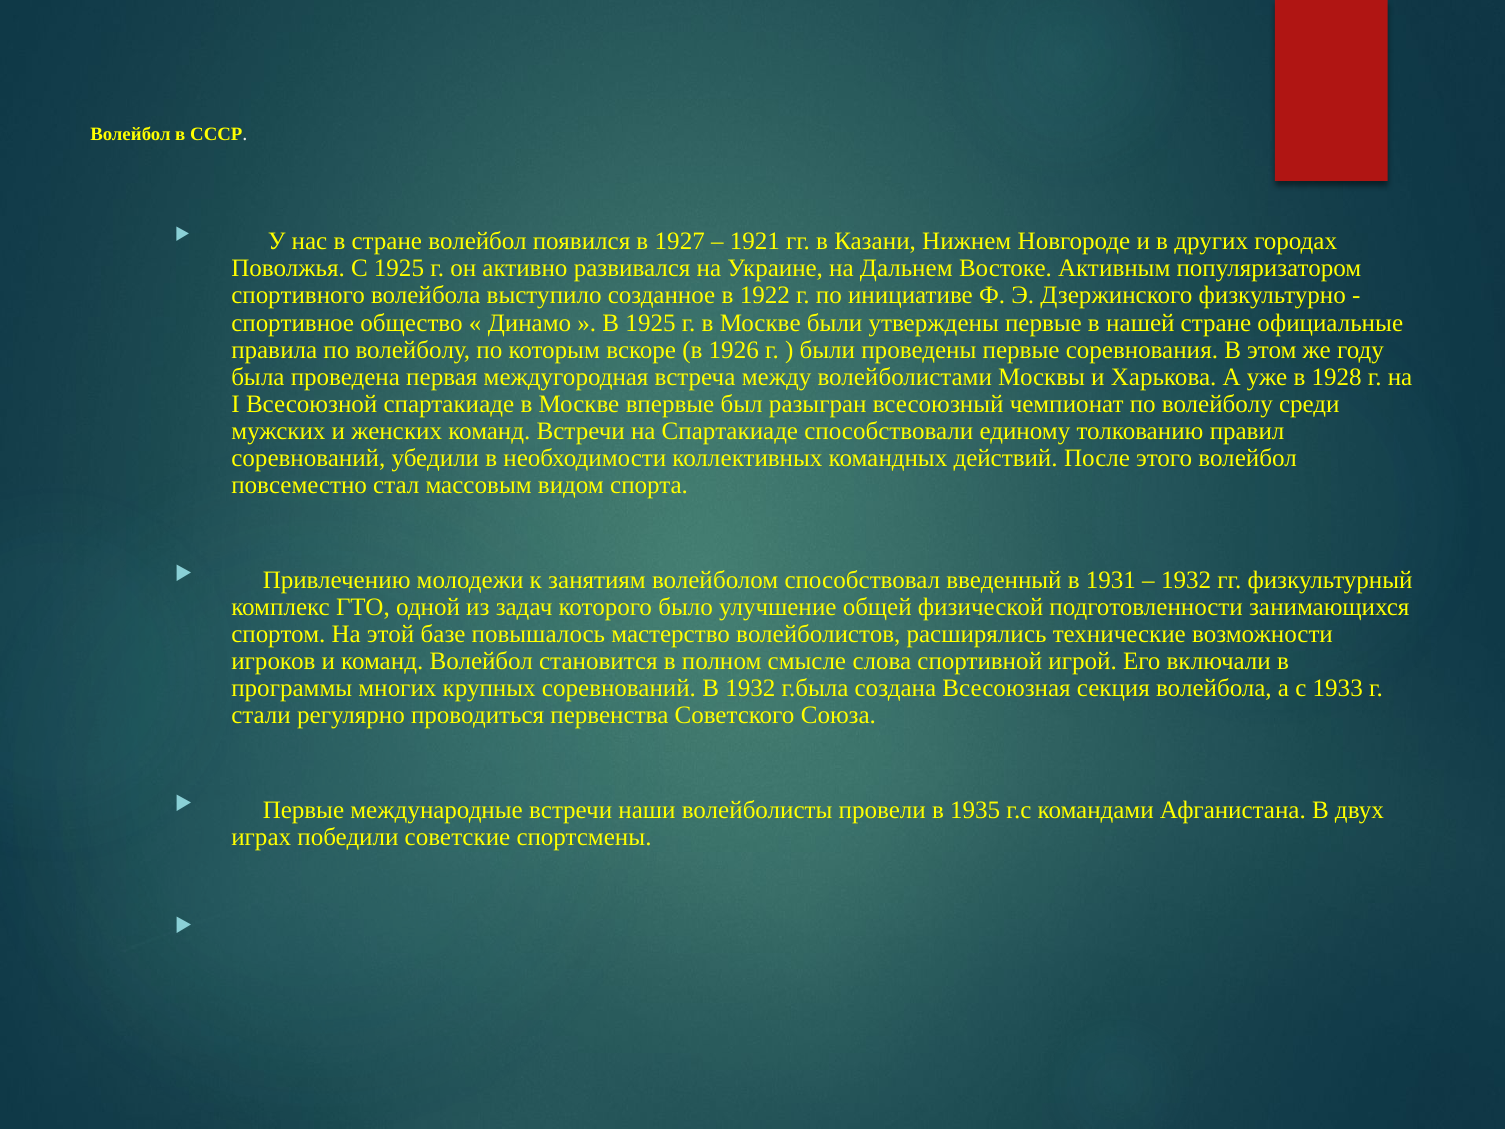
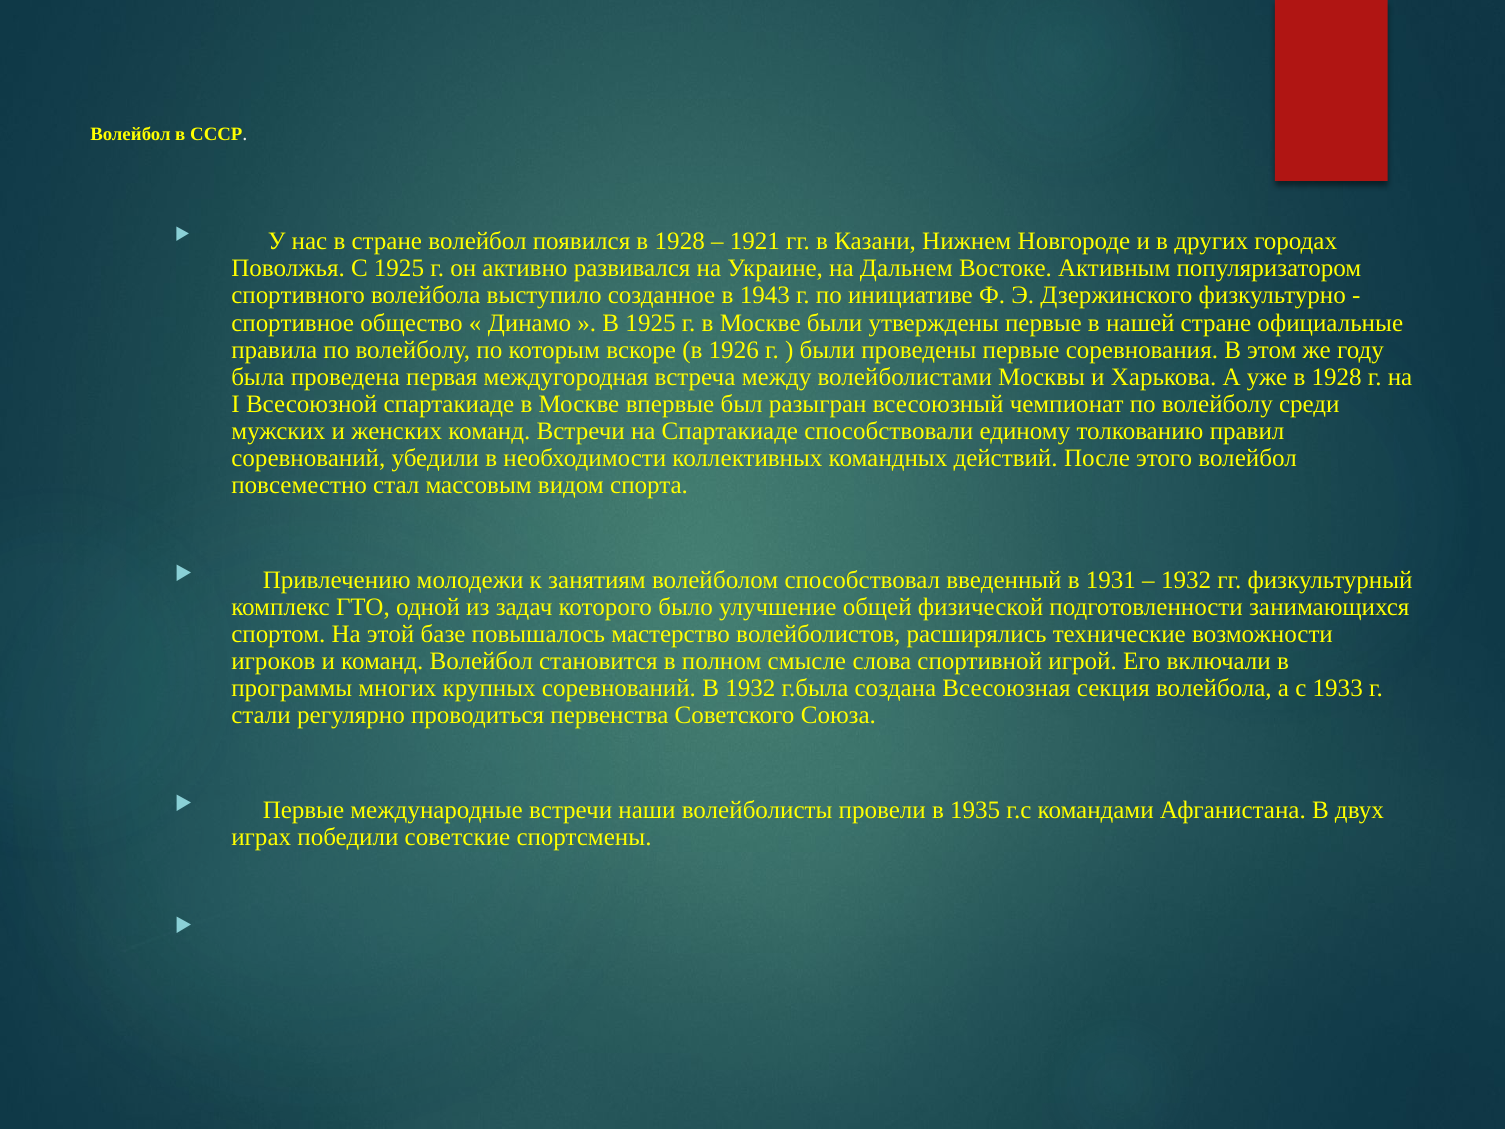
появился в 1927: 1927 -> 1928 (680, 241)
1922: 1922 -> 1943 (765, 296)
